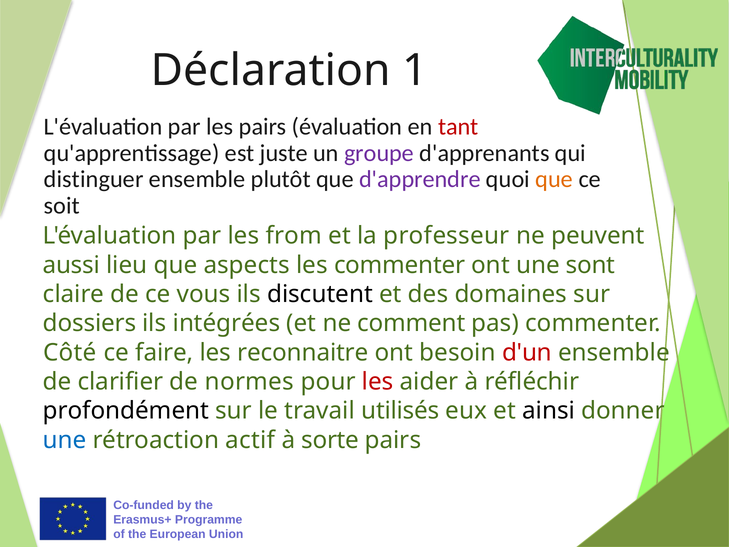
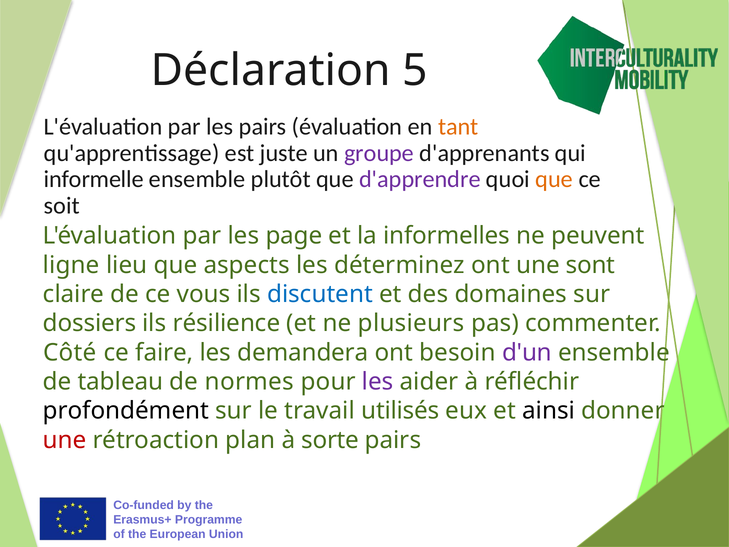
1: 1 -> 5 (415, 71)
tant colour: red -> orange (458, 127)
distinguer: distinguer -> informelle (94, 179)
from: from -> page (294, 236)
professeur: professeur -> informelles (447, 236)
aussi: aussi -> ligne (71, 265)
les commenter: commenter -> déterminez (399, 265)
discutent colour: black -> blue (320, 294)
intégrées: intégrées -> résilience (227, 323)
comment: comment -> plusieurs (411, 323)
reconnaitre: reconnaitre -> demandera (303, 352)
d'un colour: red -> purple (527, 352)
clarifier: clarifier -> tableau (120, 382)
les colour: red -> purple (378, 382)
une colour: blue -> red (65, 440)
actif: actif -> plan (250, 440)
